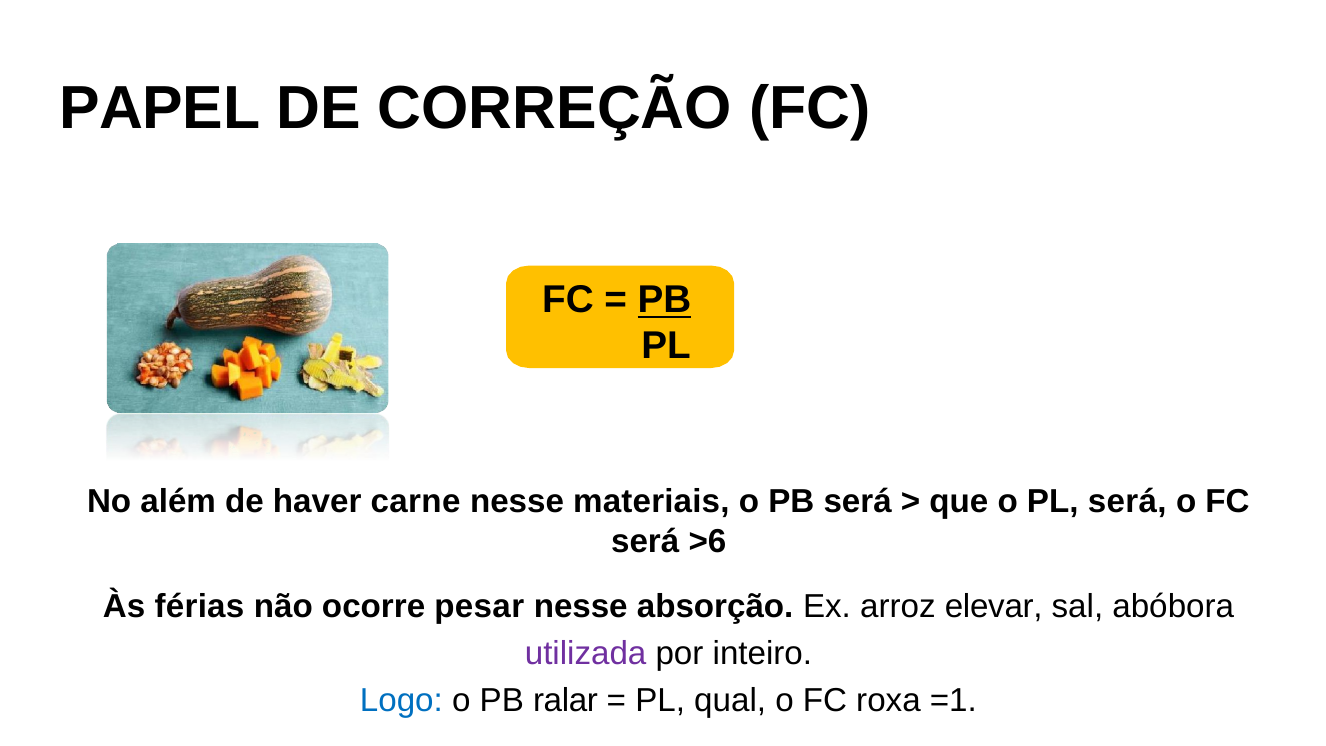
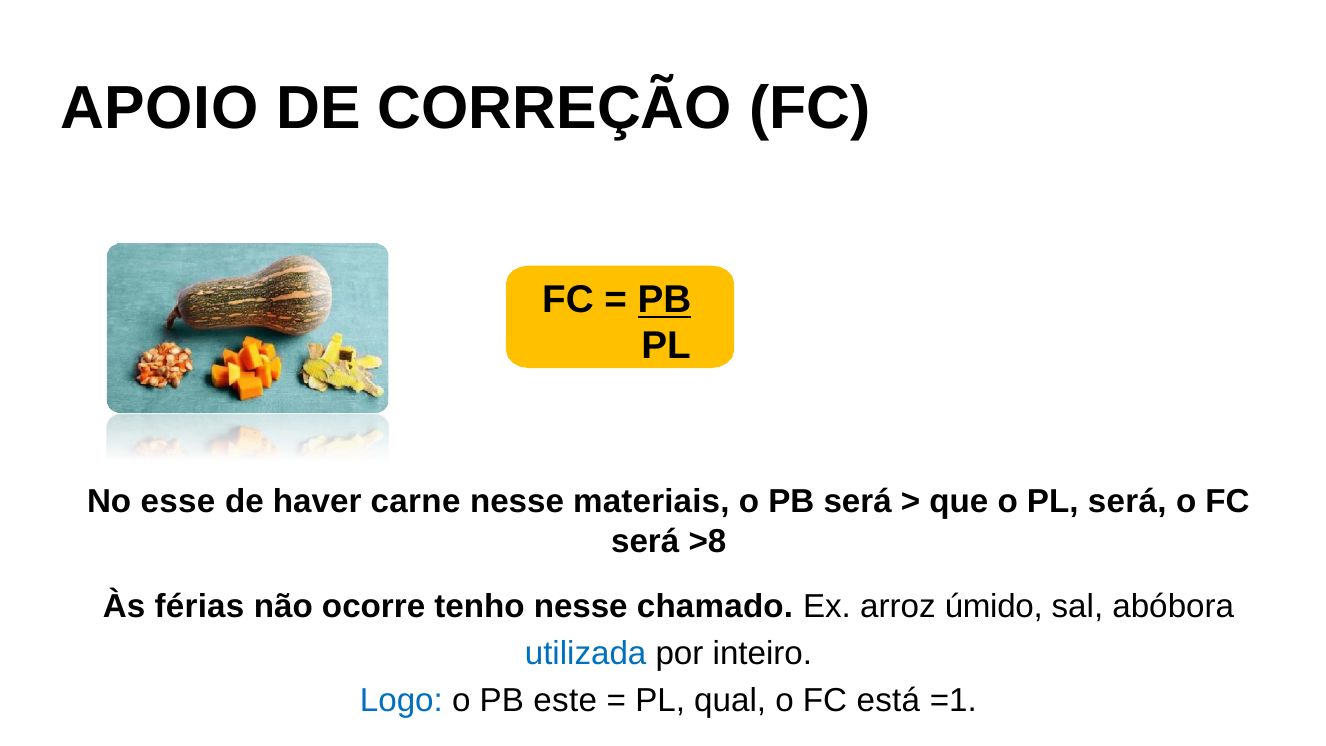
PAPEL: PAPEL -> APOIO (159, 108)
além: além -> esse (178, 501)
>6: >6 -> >8 (707, 541)
pesar: pesar -> tenho (479, 606)
absorção: absorção -> chamado (715, 606)
elevar: elevar -> úmido (994, 606)
utilizada colour: purple -> blue (586, 653)
ralar: ralar -> este (565, 701)
roxa: roxa -> está (888, 701)
